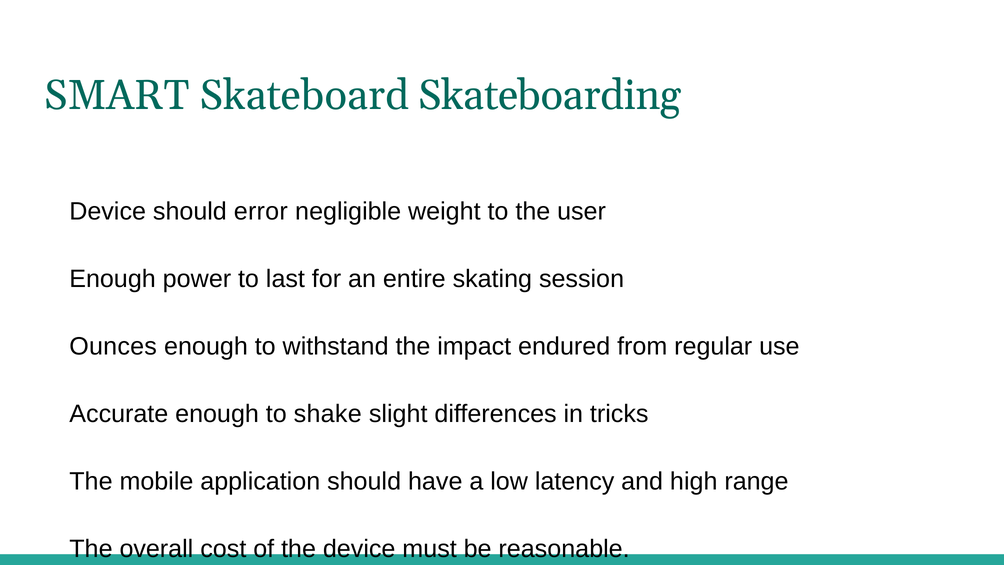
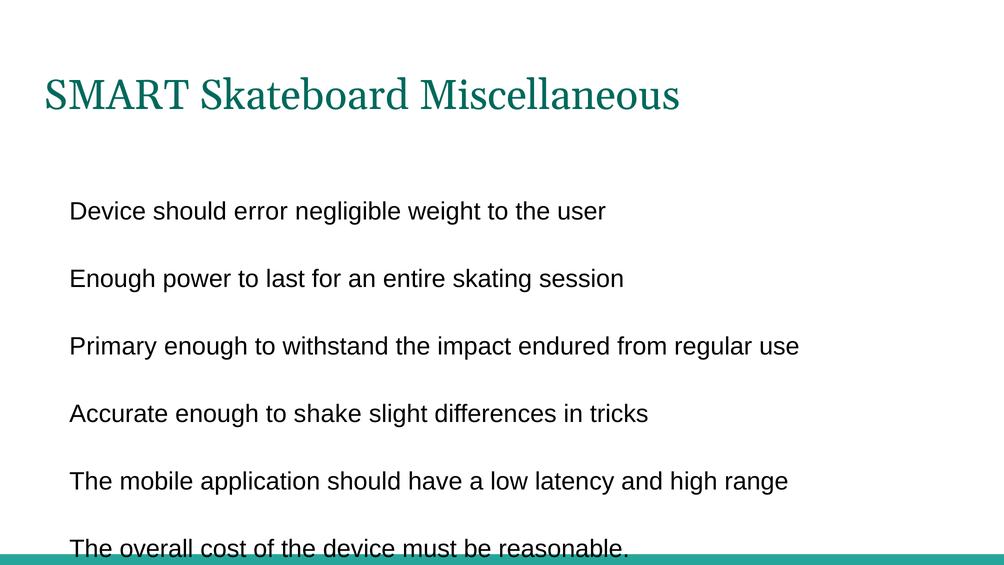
Skateboarding: Skateboarding -> Miscellaneous (550, 95)
Ounces: Ounces -> Primary (113, 347)
